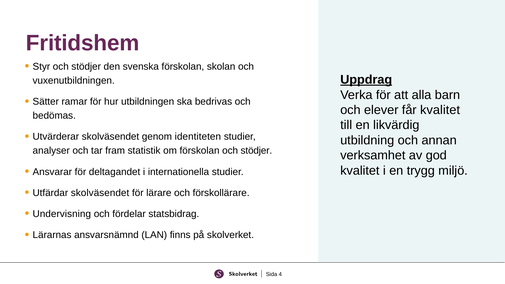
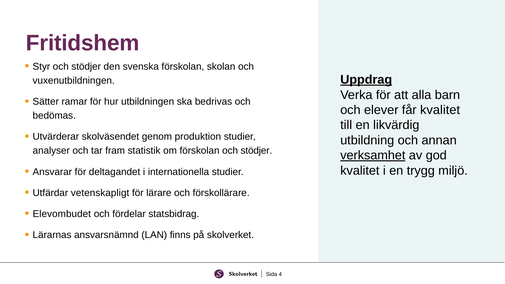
identiteten: identiteten -> produktion (198, 137)
verksamhet underline: none -> present (373, 155)
Utfärdar skolväsendet: skolväsendet -> vetenskapligt (100, 193)
Undervisning: Undervisning -> Elevombudet (62, 214)
